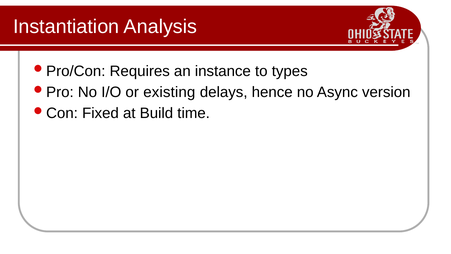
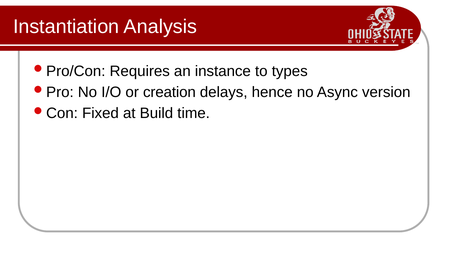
existing: existing -> creation (169, 92)
